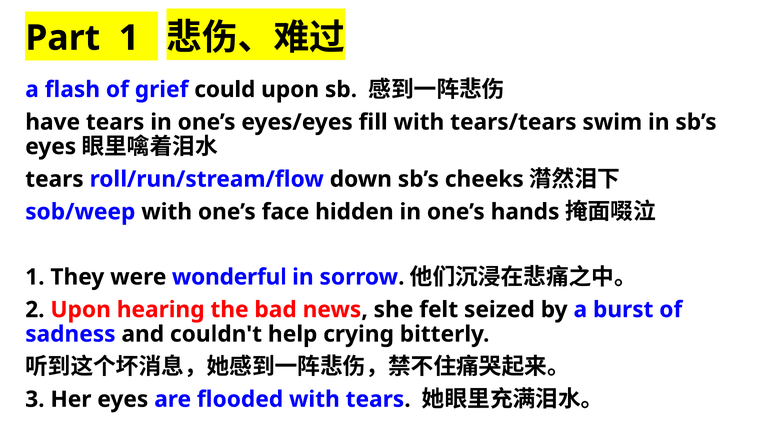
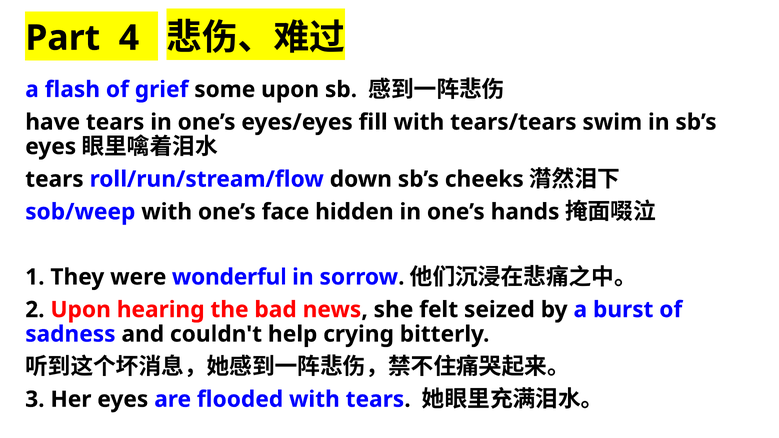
Part 1: 1 -> 4 (129, 38)
could: could -> some (225, 90)
